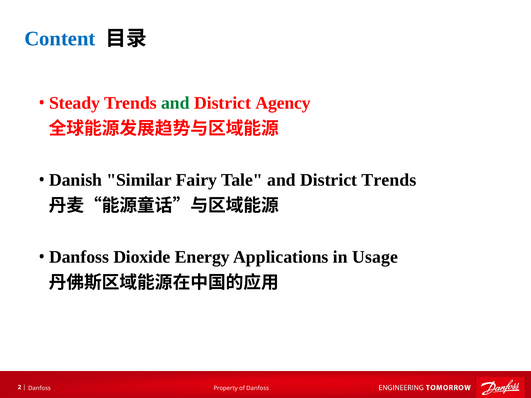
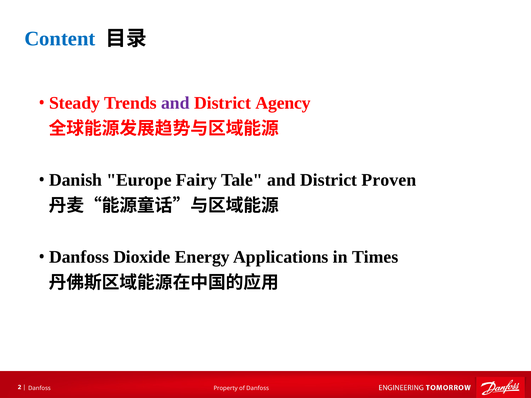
and colour: green -> purple (175, 103)
Similar: Similar -> Europe (139, 180)
District Trends: Trends -> Proven (389, 180)
Usage: Usage -> Times (375, 257)
